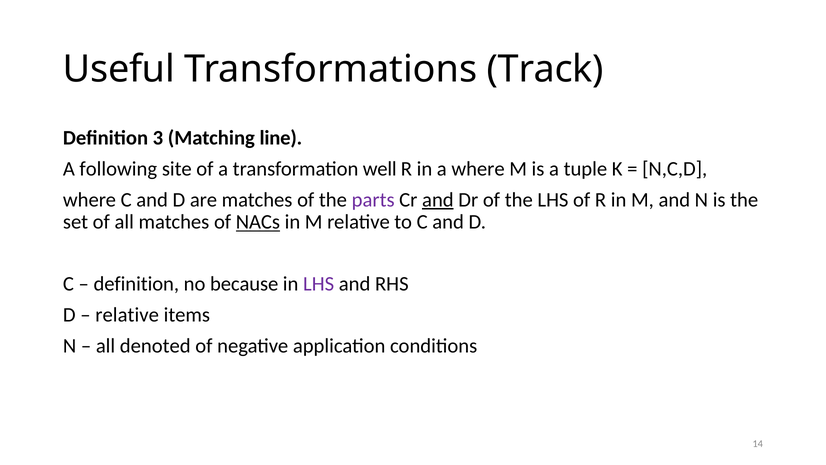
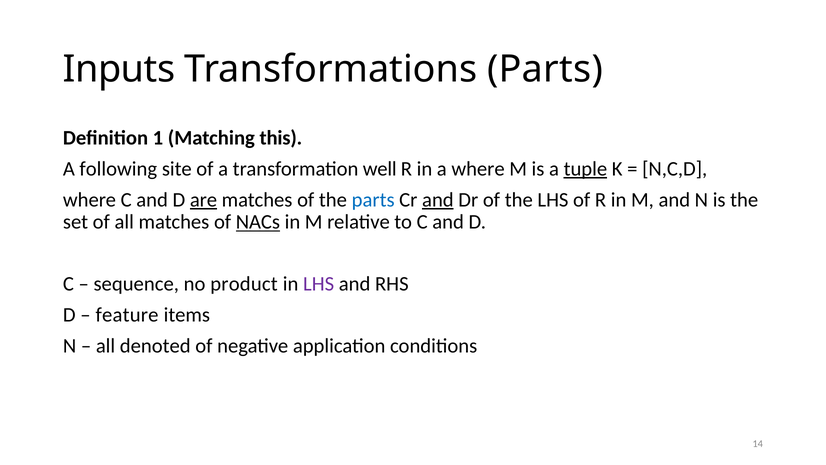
Useful: Useful -> Inputs (119, 69)
Transformations Track: Track -> Parts (545, 69)
3: 3 -> 1 (158, 138)
line: line -> this (281, 138)
tuple underline: none -> present (585, 169)
are underline: none -> present (204, 200)
parts colour: purple -> blue (373, 200)
definition: definition -> sequence (136, 284)
because: because -> product (244, 284)
relative: relative -> feature (127, 315)
